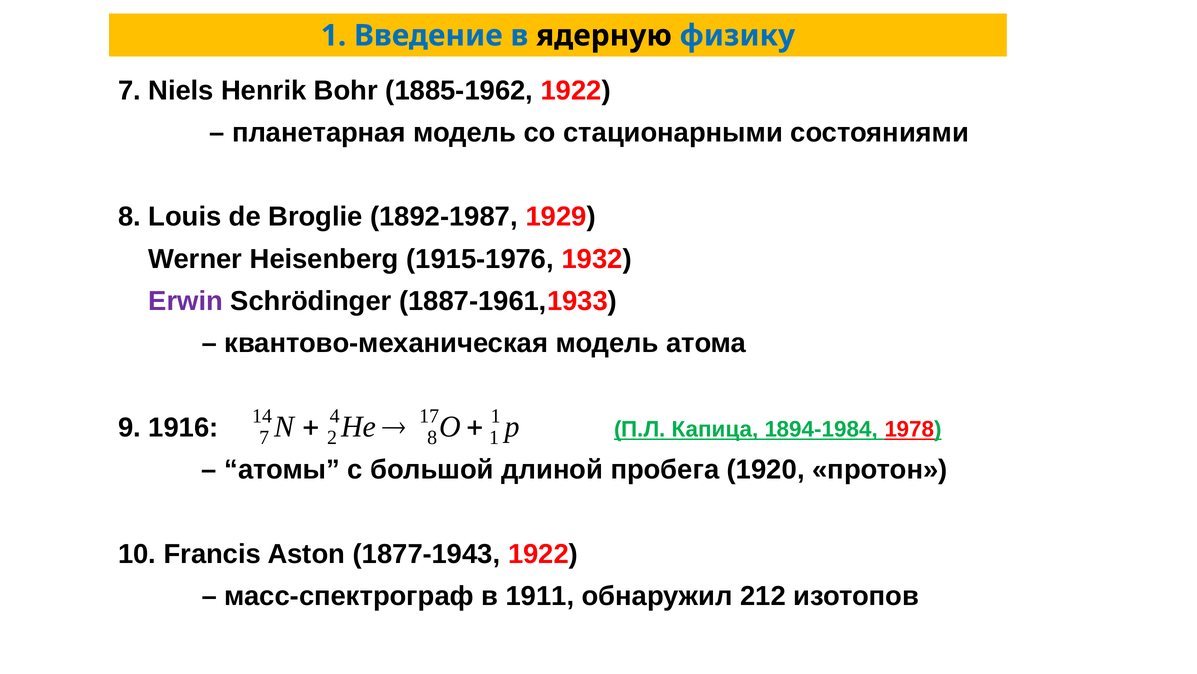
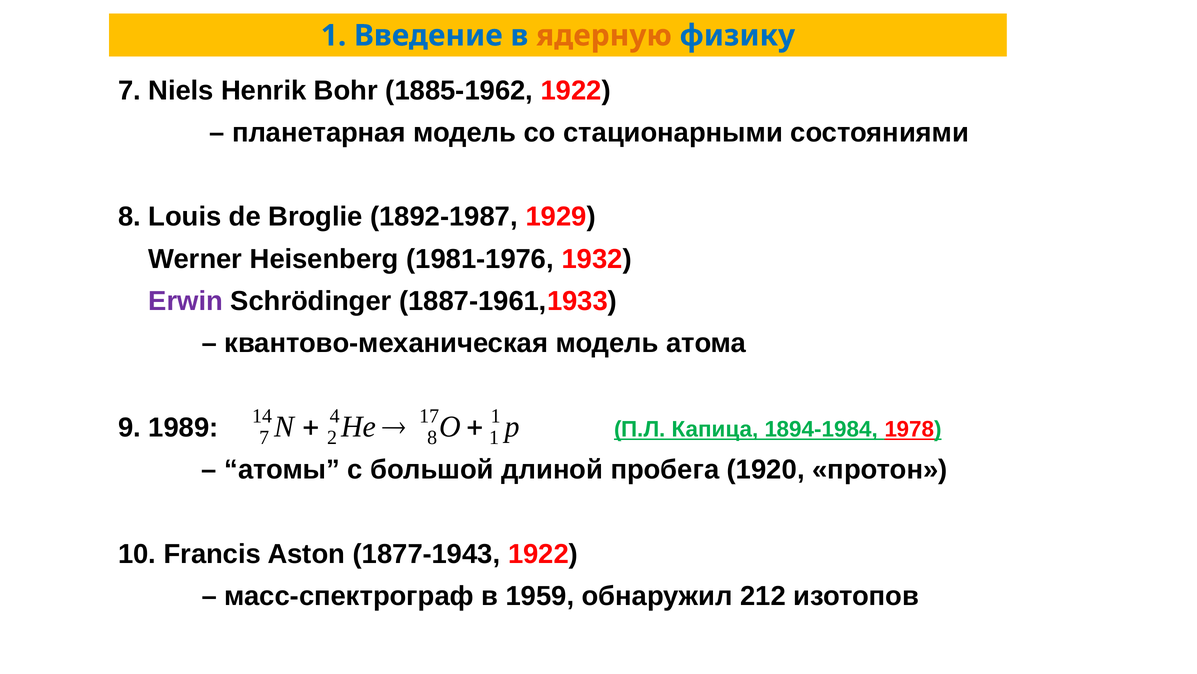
ядерную colour: black -> orange (604, 36)
1915-1976: 1915-1976 -> 1981-1976 (480, 259)
1916: 1916 -> 1989 (183, 427)
1911: 1911 -> 1959 (540, 595)
